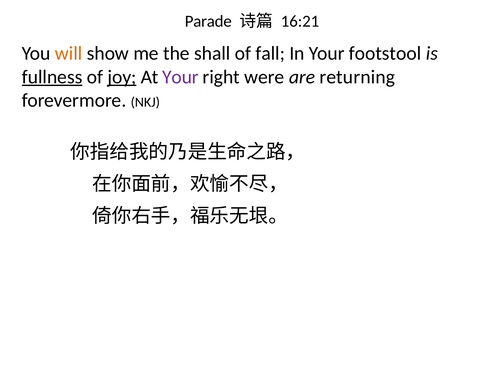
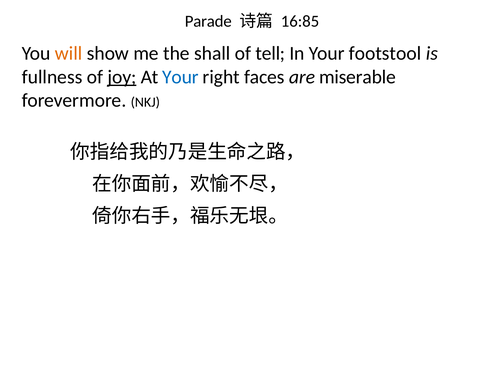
16:21: 16:21 -> 16:85 (300, 21)
fall: fall -> tell (270, 53)
fullness underline: present -> none (52, 77)
Your colour: purple -> blue (180, 77)
were: were -> faces (264, 77)
returning: returning -> miserable (357, 77)
